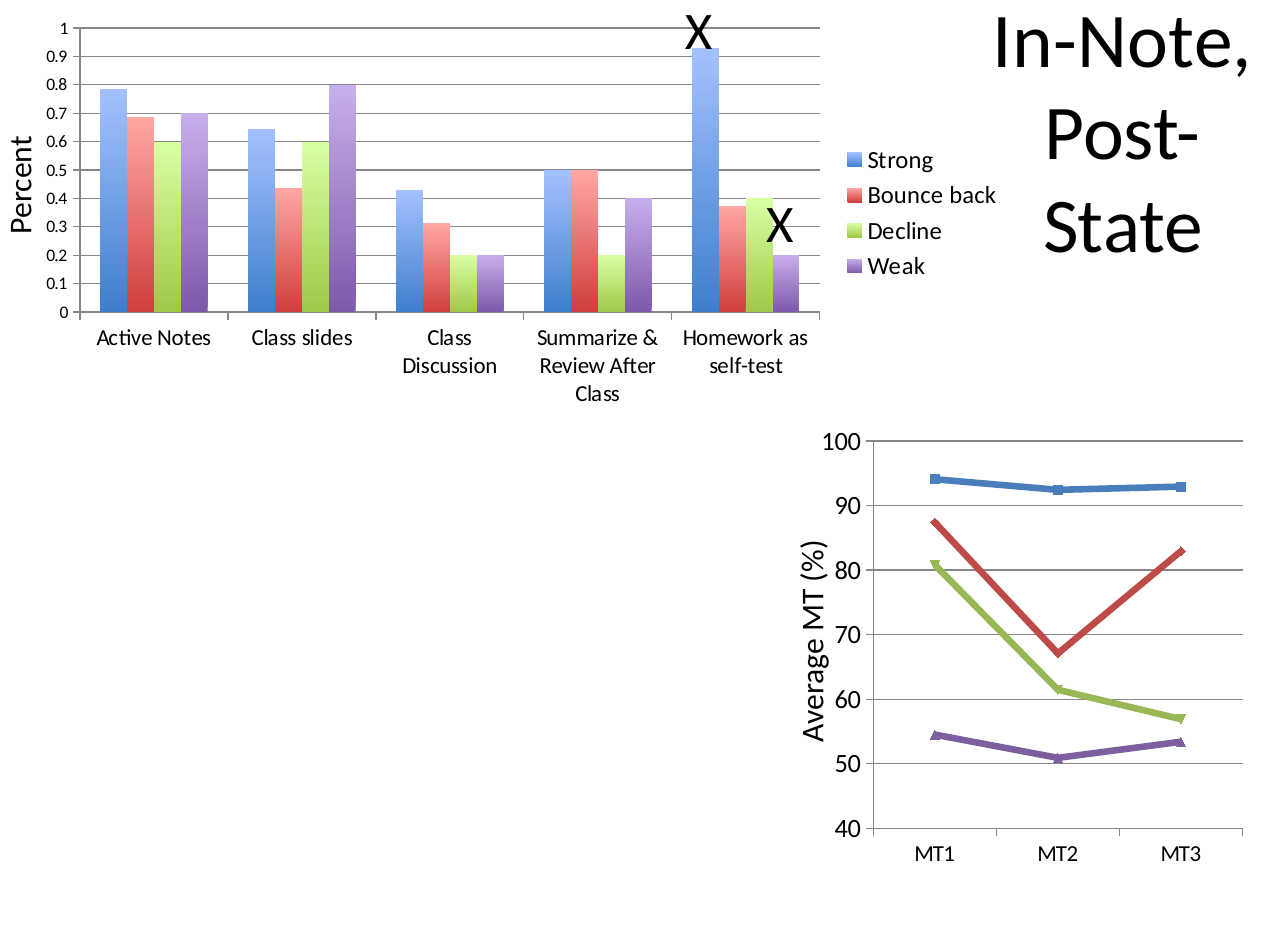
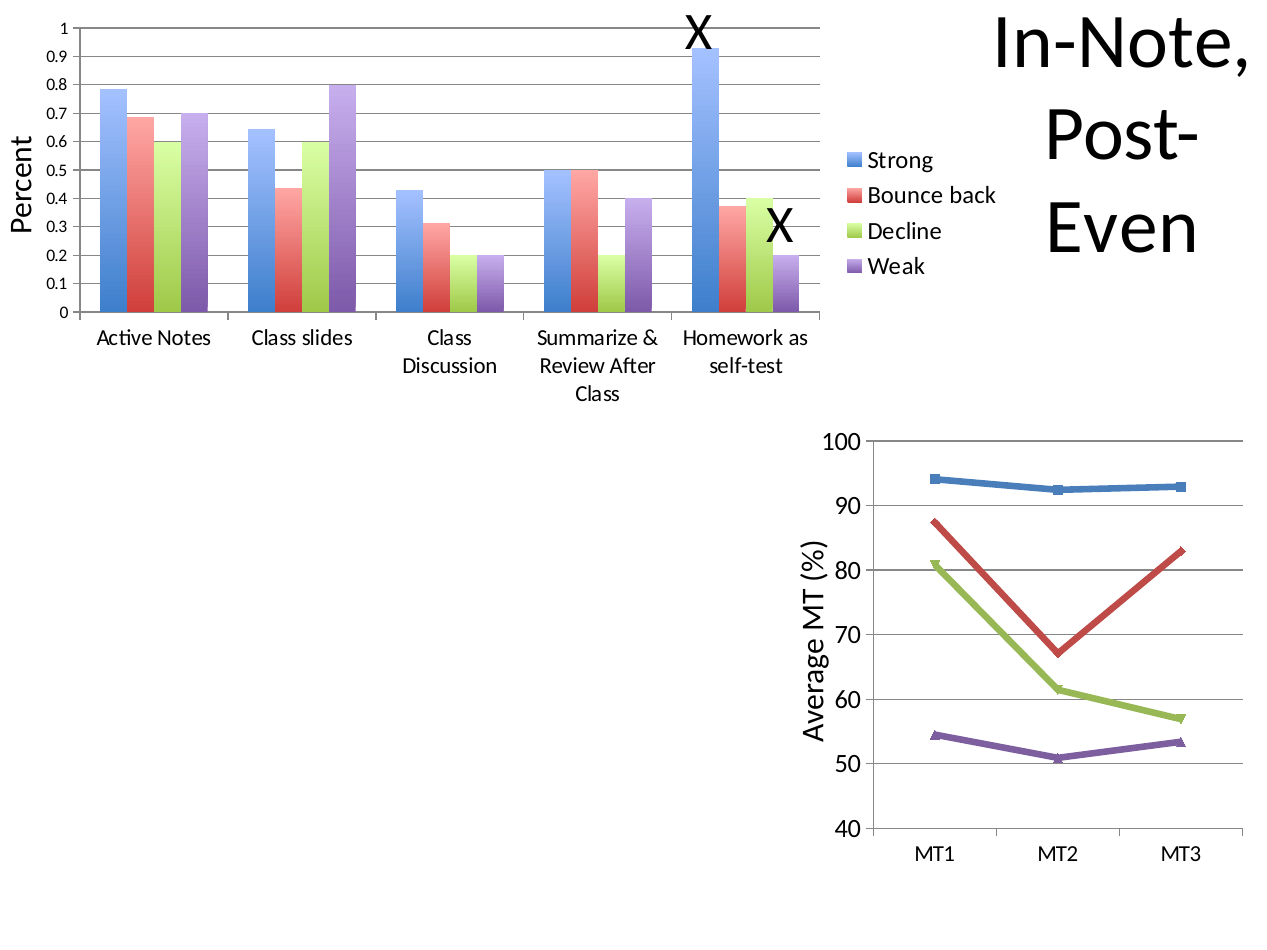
State: State -> Even (1122, 227)
